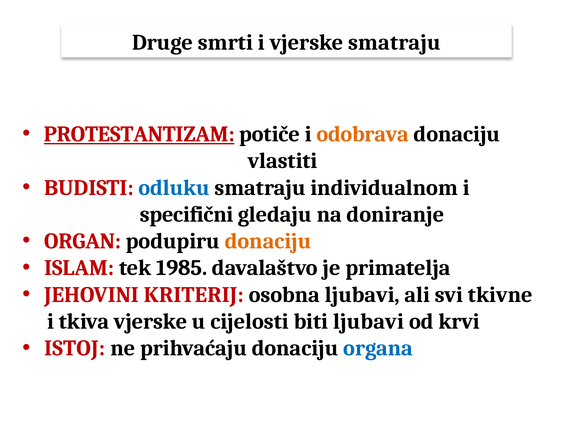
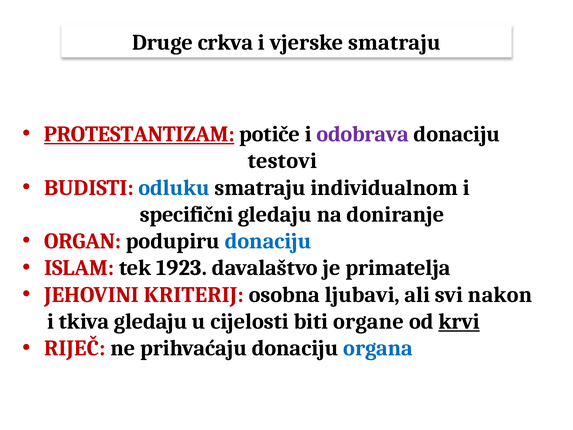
smrti: smrti -> crkva (226, 42)
odobrava colour: orange -> purple (363, 134)
vlastiti: vlastiti -> testovi (282, 161)
donaciju colour: orange -> blue (268, 241)
1985: 1985 -> 1923 (182, 268)
tkivne: tkivne -> nakon (500, 295)
tkiva vjerske: vjerske -> gledaju (151, 321)
biti ljubavi: ljubavi -> organe (368, 321)
krvi underline: none -> present (459, 321)
ISTOJ: ISTOJ -> RIJEČ (75, 348)
